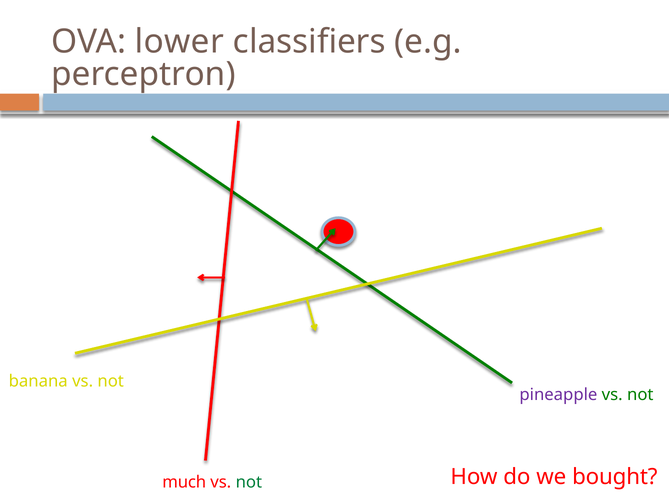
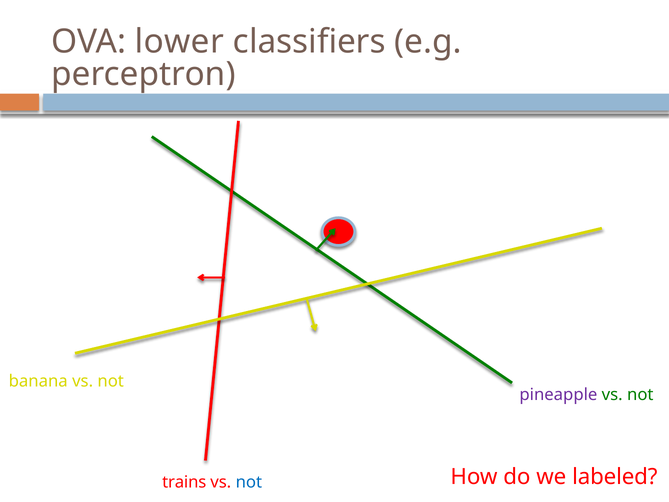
bought: bought -> labeled (615, 477)
much: much -> trains (184, 482)
not colour: green -> blue (249, 482)
